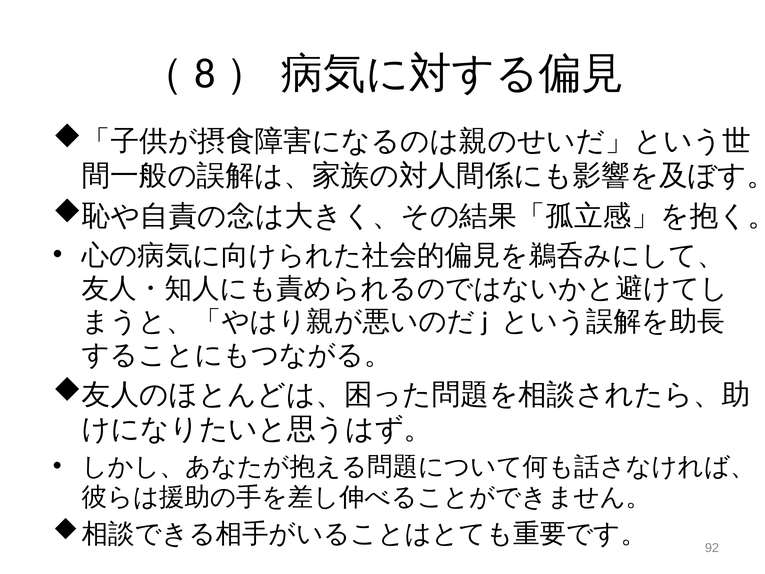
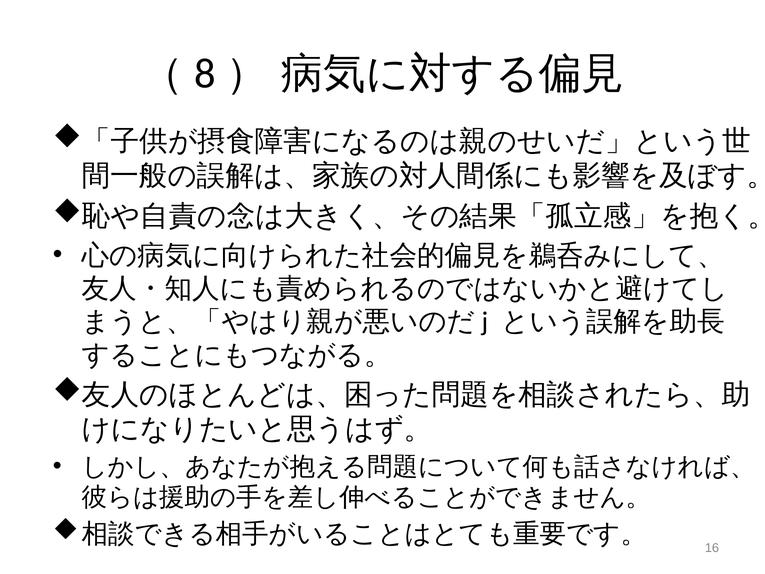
92: 92 -> 16 (712, 548)
